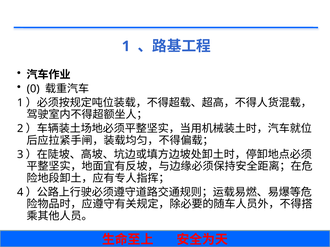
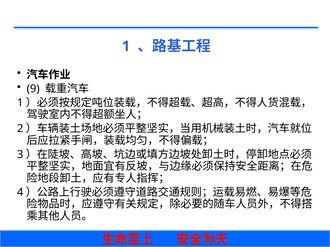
0: 0 -> 9 (33, 89)
